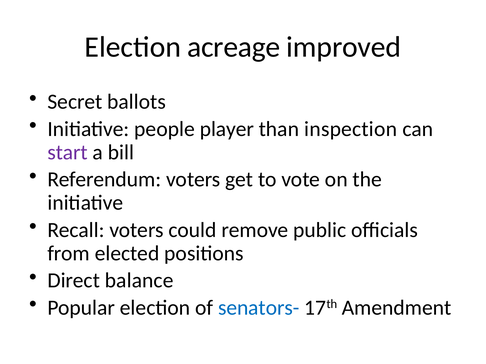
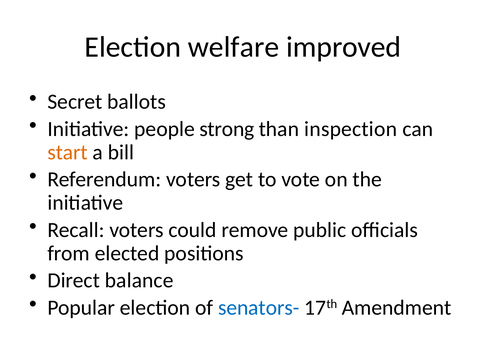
acreage: acreage -> welfare (233, 47)
player: player -> strong (227, 129)
start colour: purple -> orange (68, 153)
